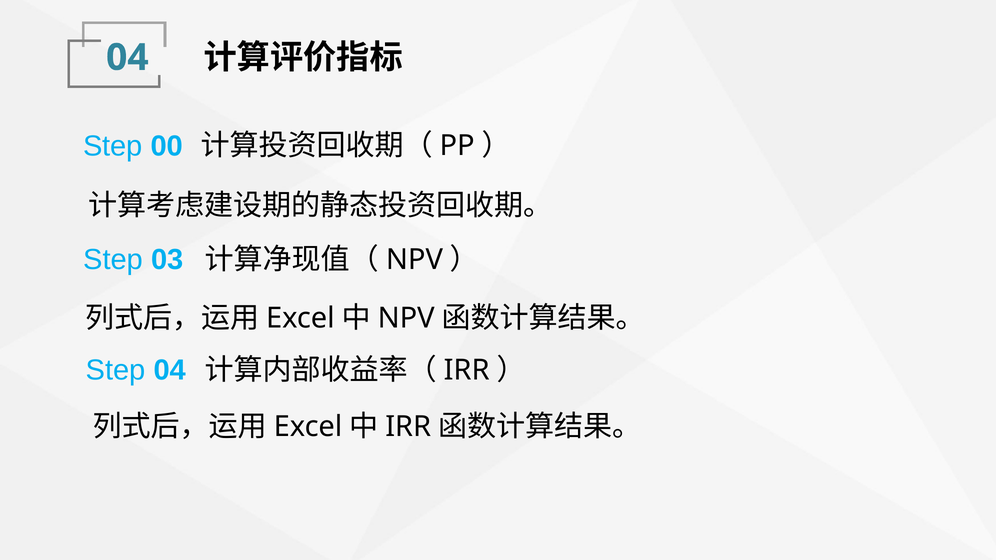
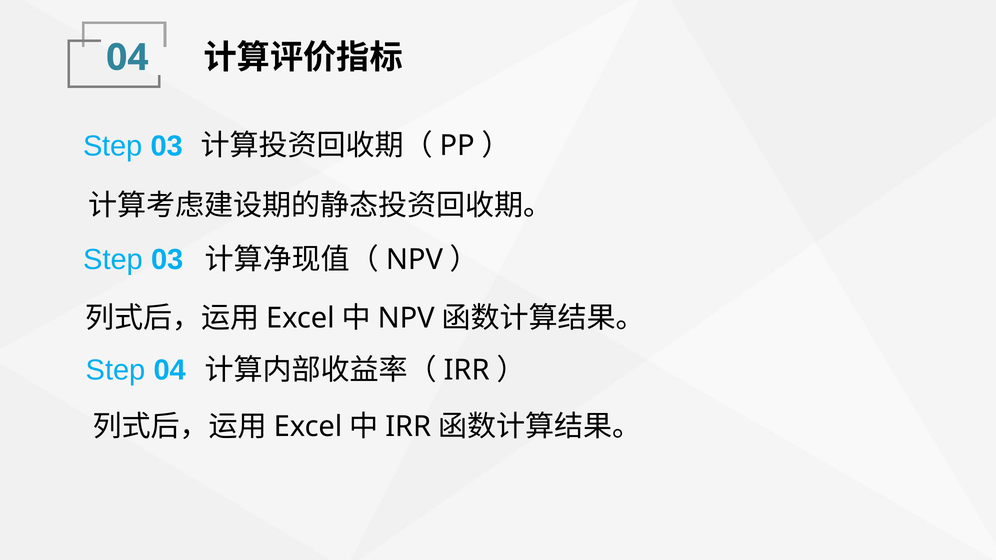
00: 00 -> 03 (167, 146)
